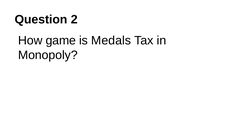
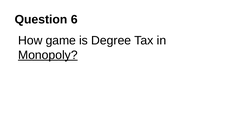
2: 2 -> 6 (74, 19)
Medals: Medals -> Degree (111, 40)
Monopoly underline: none -> present (48, 55)
